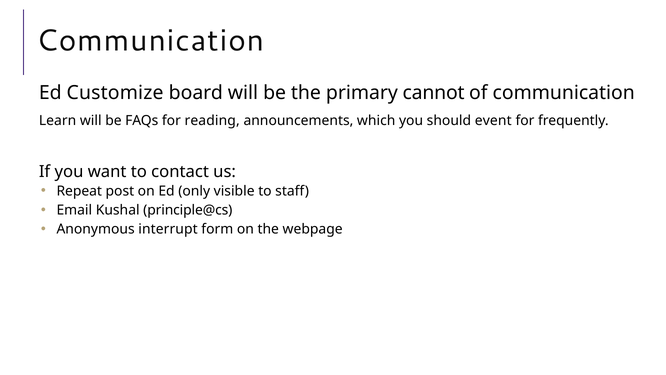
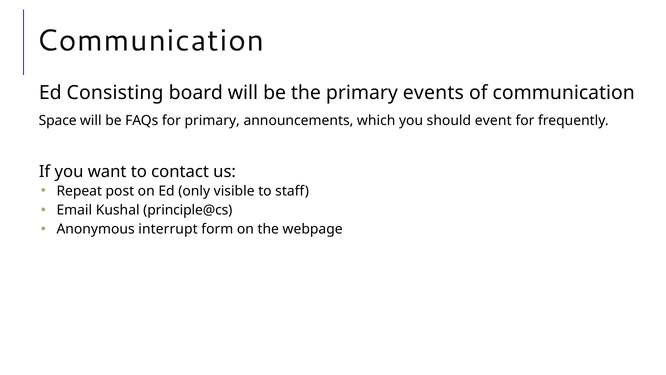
Customize: Customize -> Consisting (115, 93)
cannot: cannot -> events (433, 93)
Learn: Learn -> Space (58, 121)
for reading: reading -> primary (212, 121)
